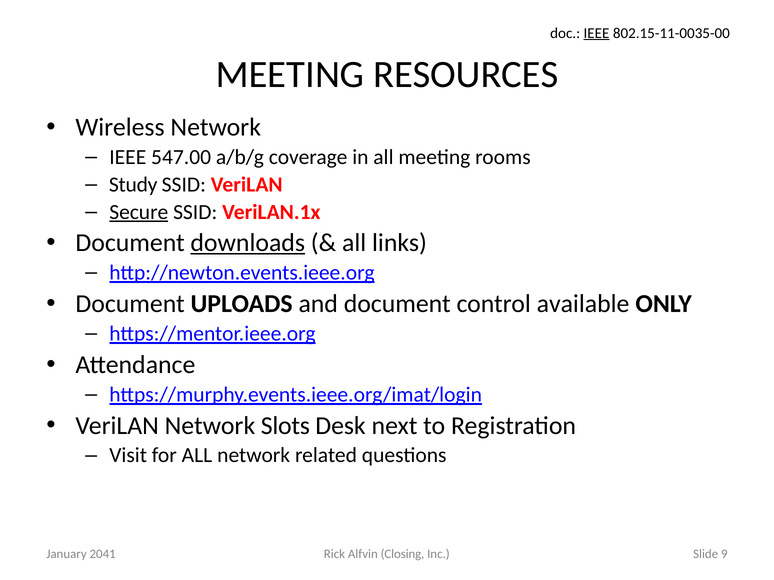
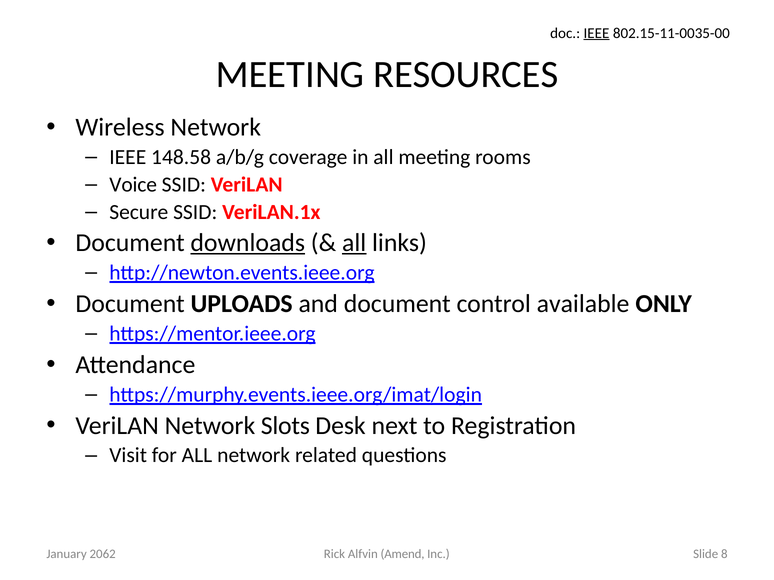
547.00: 547.00 -> 148.58 (181, 157)
Study: Study -> Voice (133, 185)
Secure underline: present -> none (139, 212)
all underline: none -> present (354, 243)
2041: 2041 -> 2062 (103, 554)
Closing: Closing -> Amend (403, 554)
9: 9 -> 8 (724, 554)
